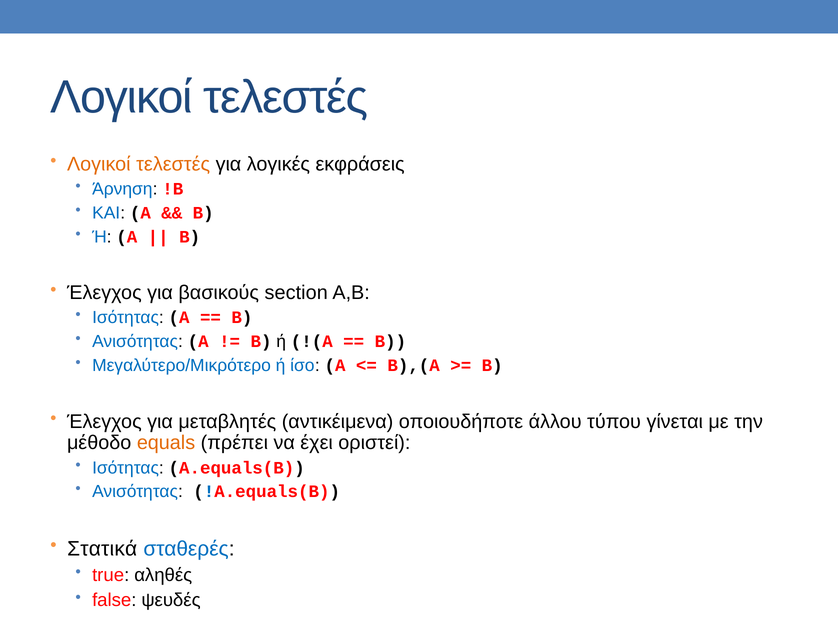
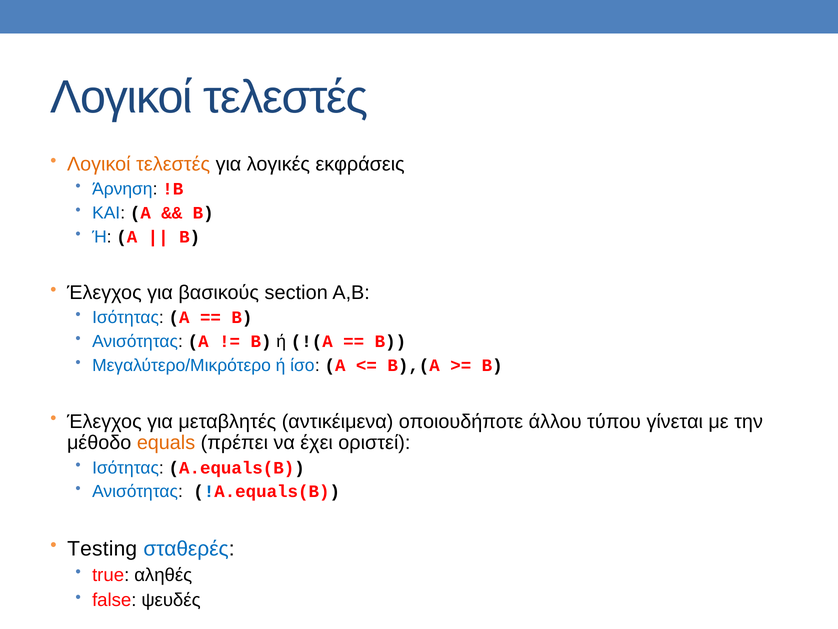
Στατικά: Στατικά -> Testing (102, 548)
